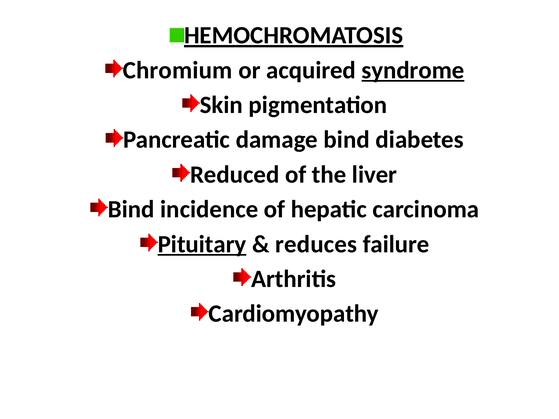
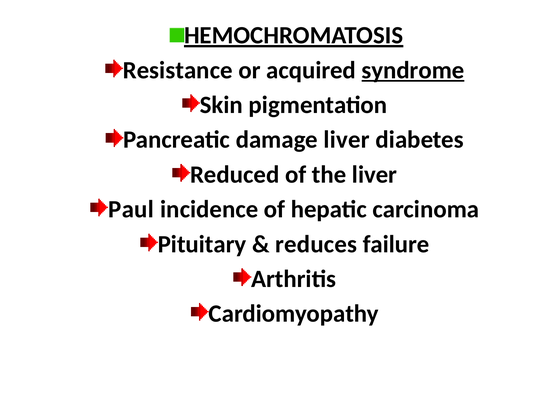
Chromium: Chromium -> Resistance (178, 70)
damage bind: bind -> liver (347, 140)
Bind: Bind -> Paul (131, 209)
Pituitary underline: present -> none (202, 244)
